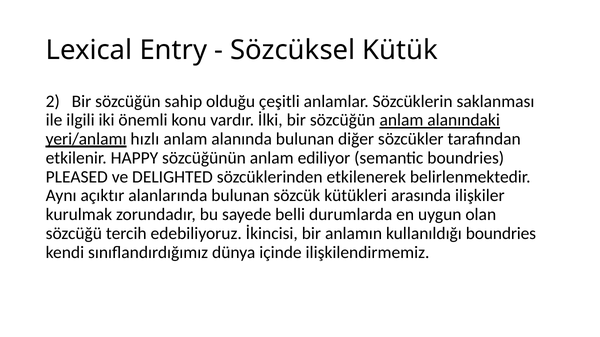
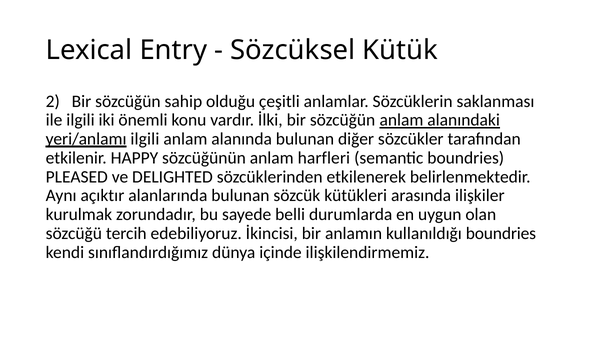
yeri/anlamı hızlı: hızlı -> ilgili (145, 139)
ediliyor: ediliyor -> harfleri (324, 158)
